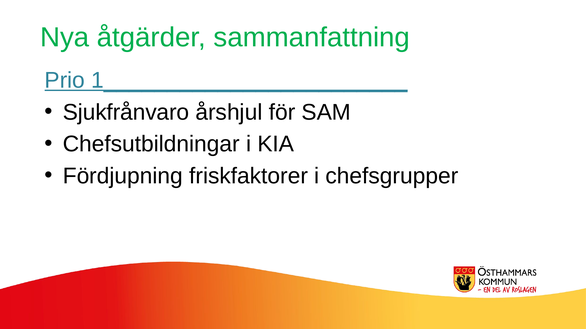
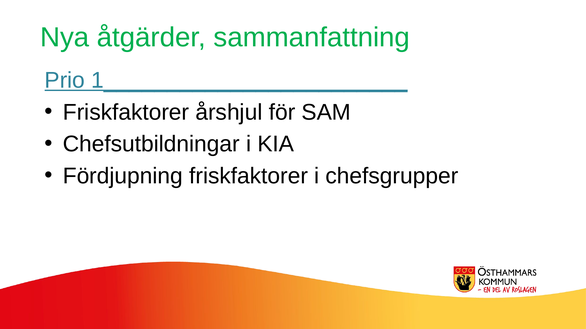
Sjukfrånvaro: Sjukfrånvaro -> Friskfaktorer (126, 112)
